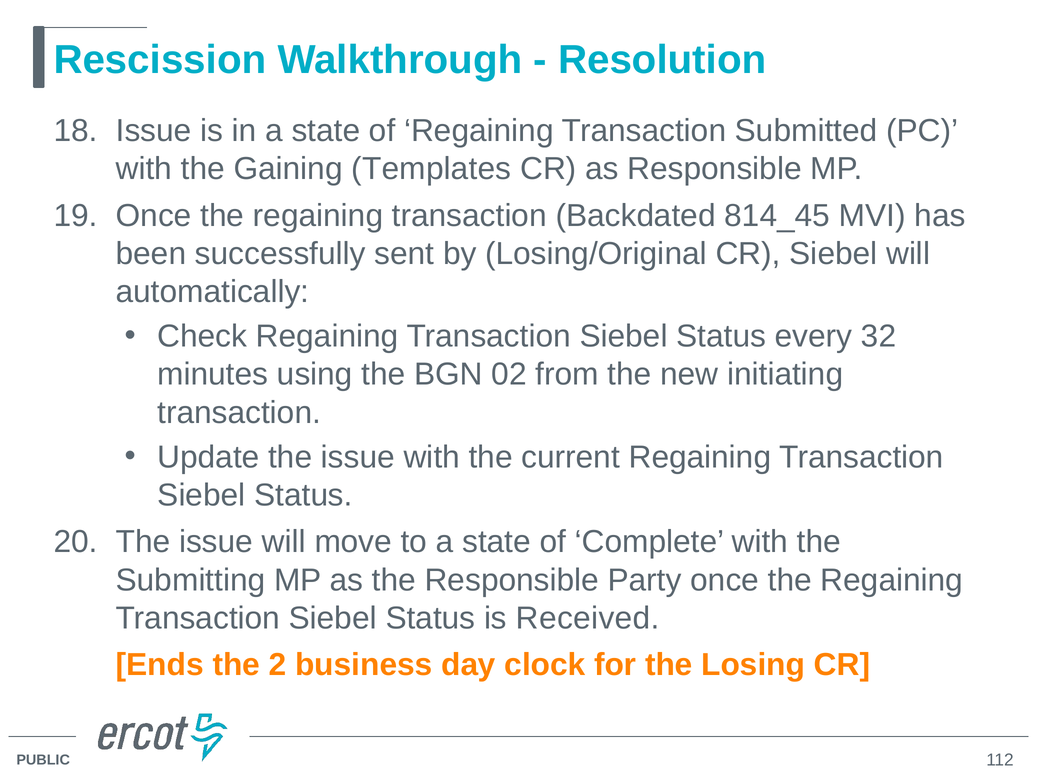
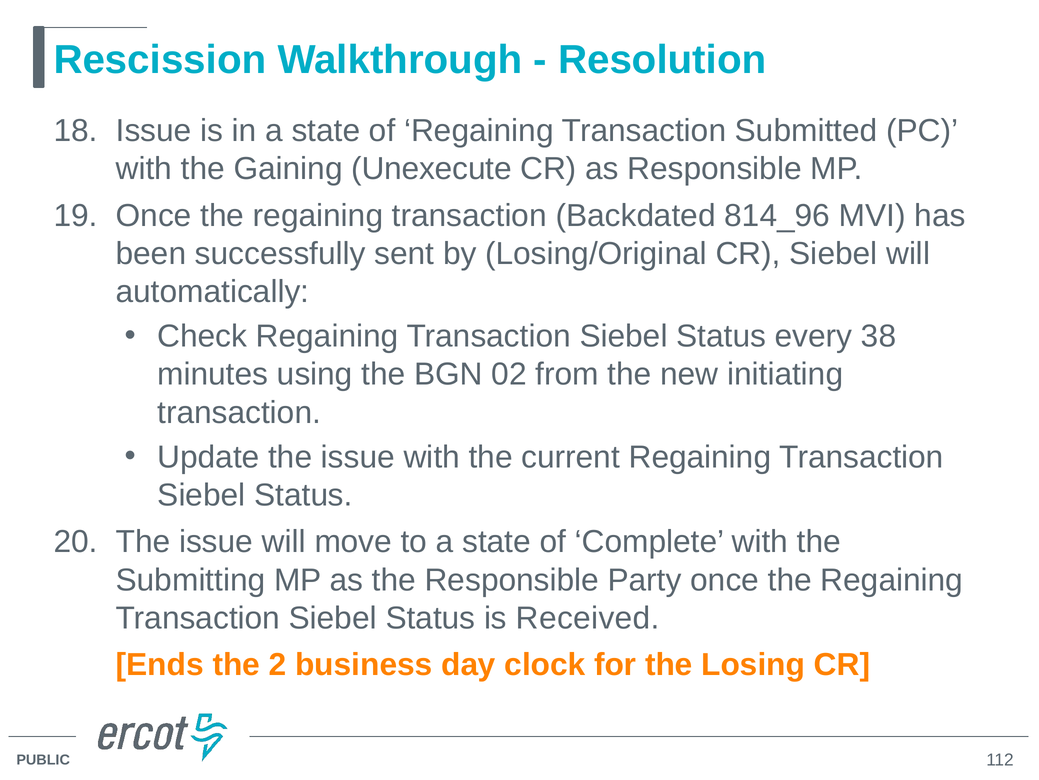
Templates: Templates -> Unexecute (432, 169)
814_45: 814_45 -> 814_96 (777, 215)
32: 32 -> 38 (879, 336)
